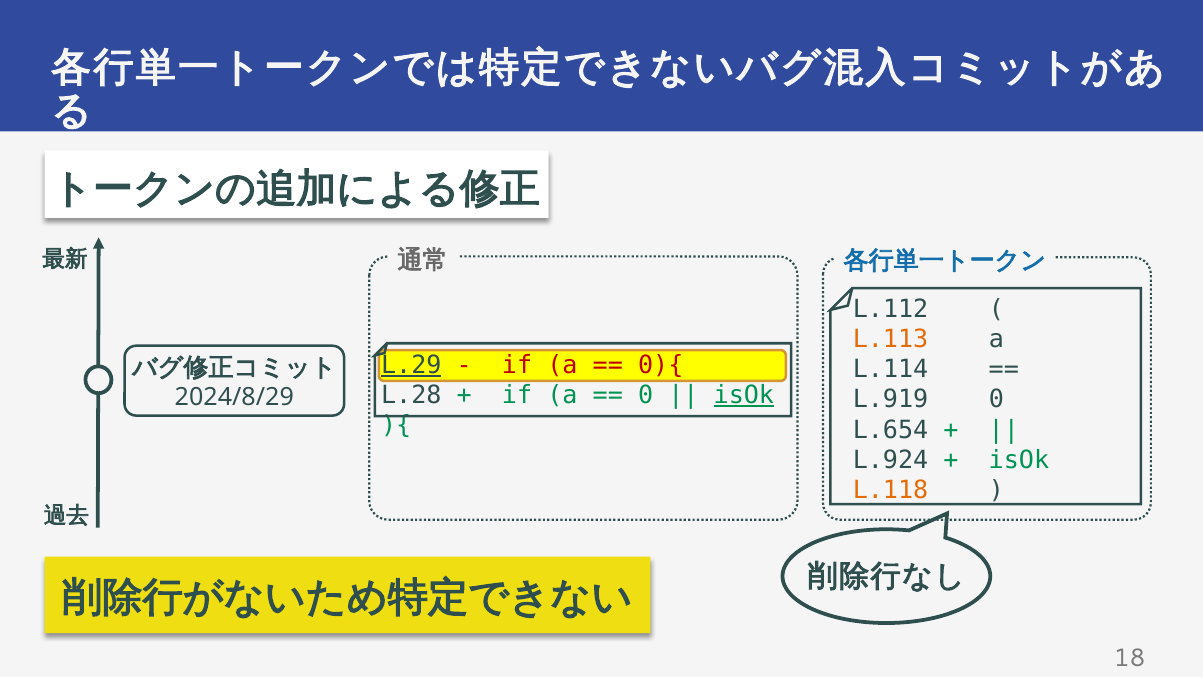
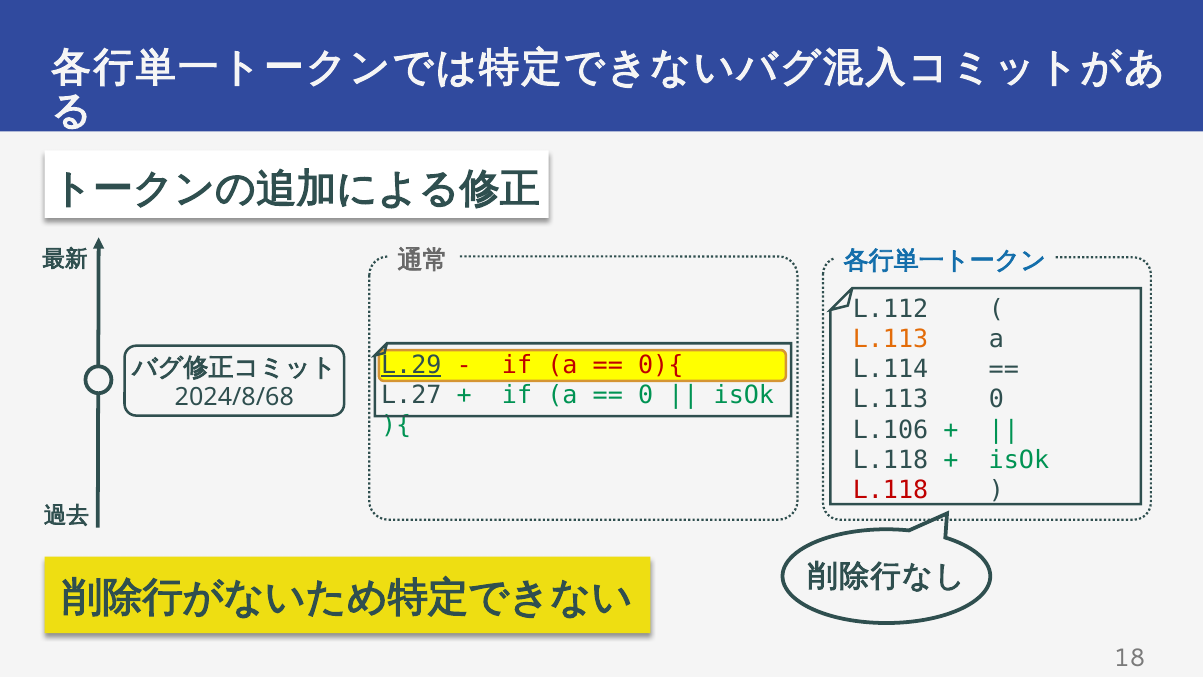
L.28: L.28 -> L.27 (411, 395)
isOk underline: present -> none (744, 395)
L.919: L.919 -> L.113 (891, 400)
2024/8/29: 2024/8/29 -> 2024/8/68 (234, 397)
L.654: L.654 -> L.106 (891, 430)
L.924: L.924 -> L.118 (891, 460)
L.118 colour: orange -> red (891, 490)
